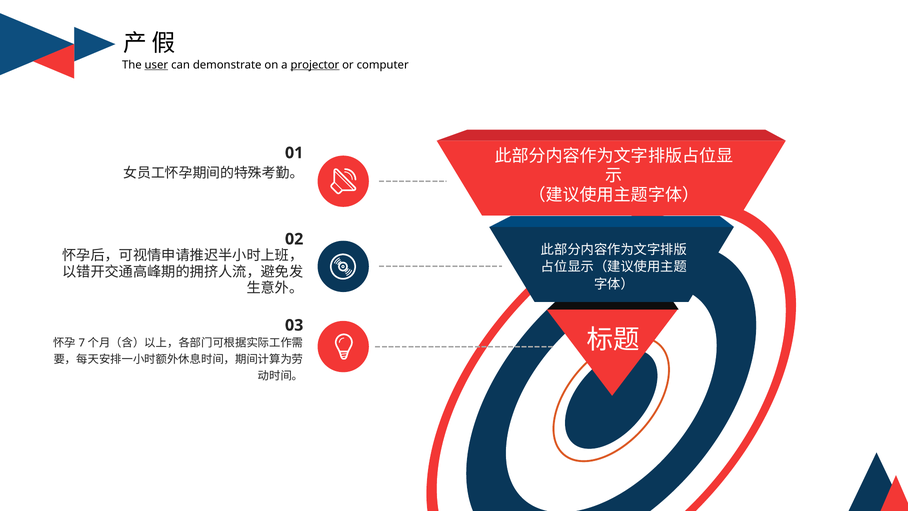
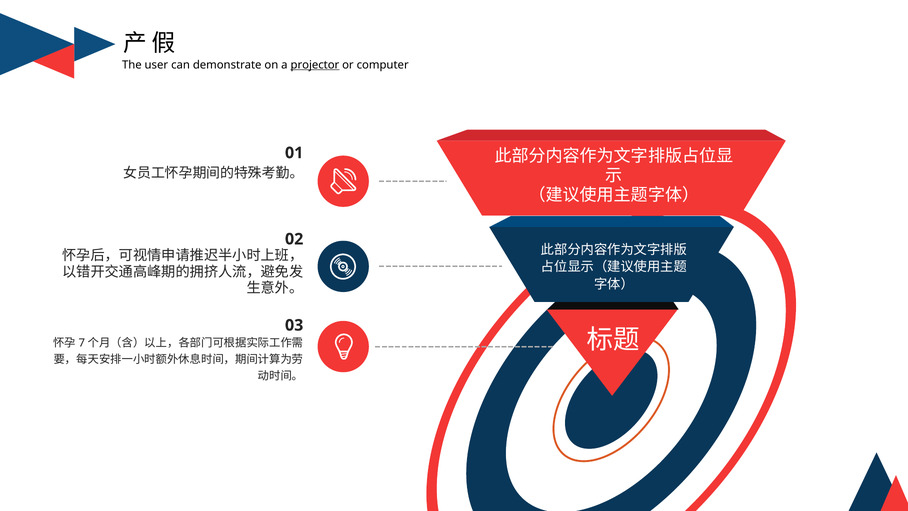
user underline: present -> none (156, 65)
